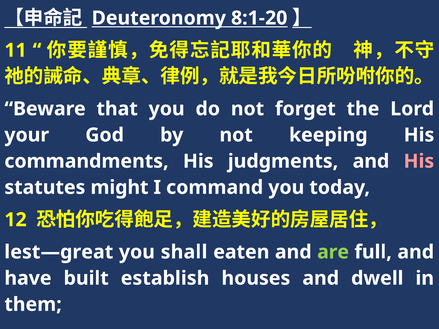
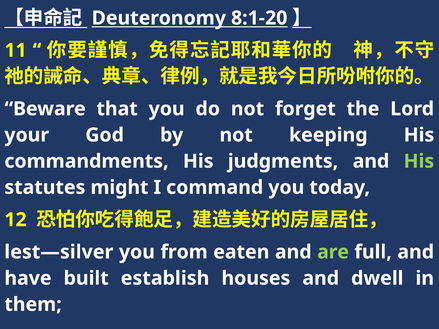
His colour: pink -> light green (419, 161)
lest—great: lest—great -> lest—silver (59, 252)
shall: shall -> from (184, 252)
